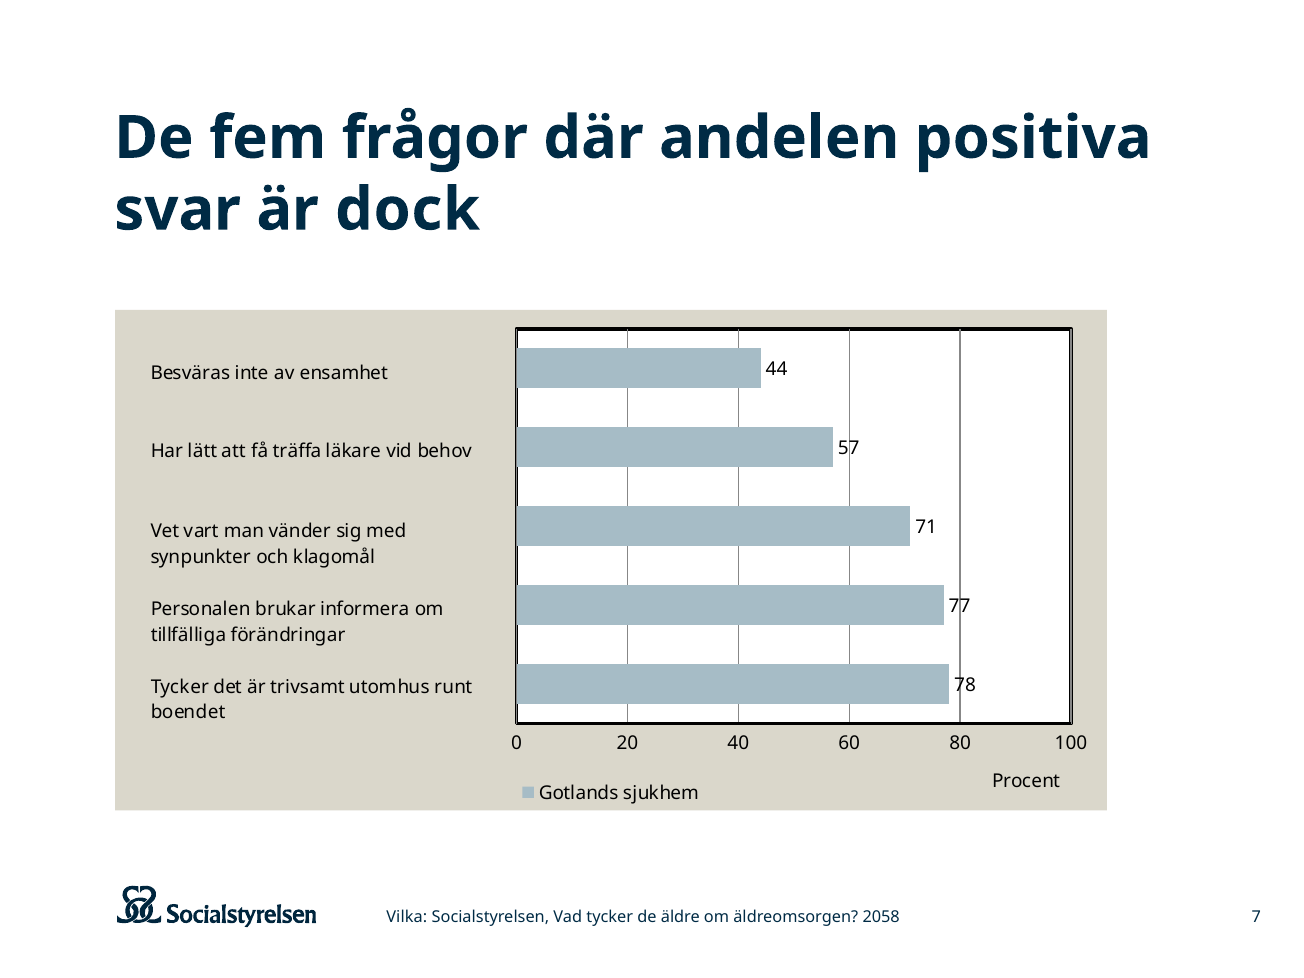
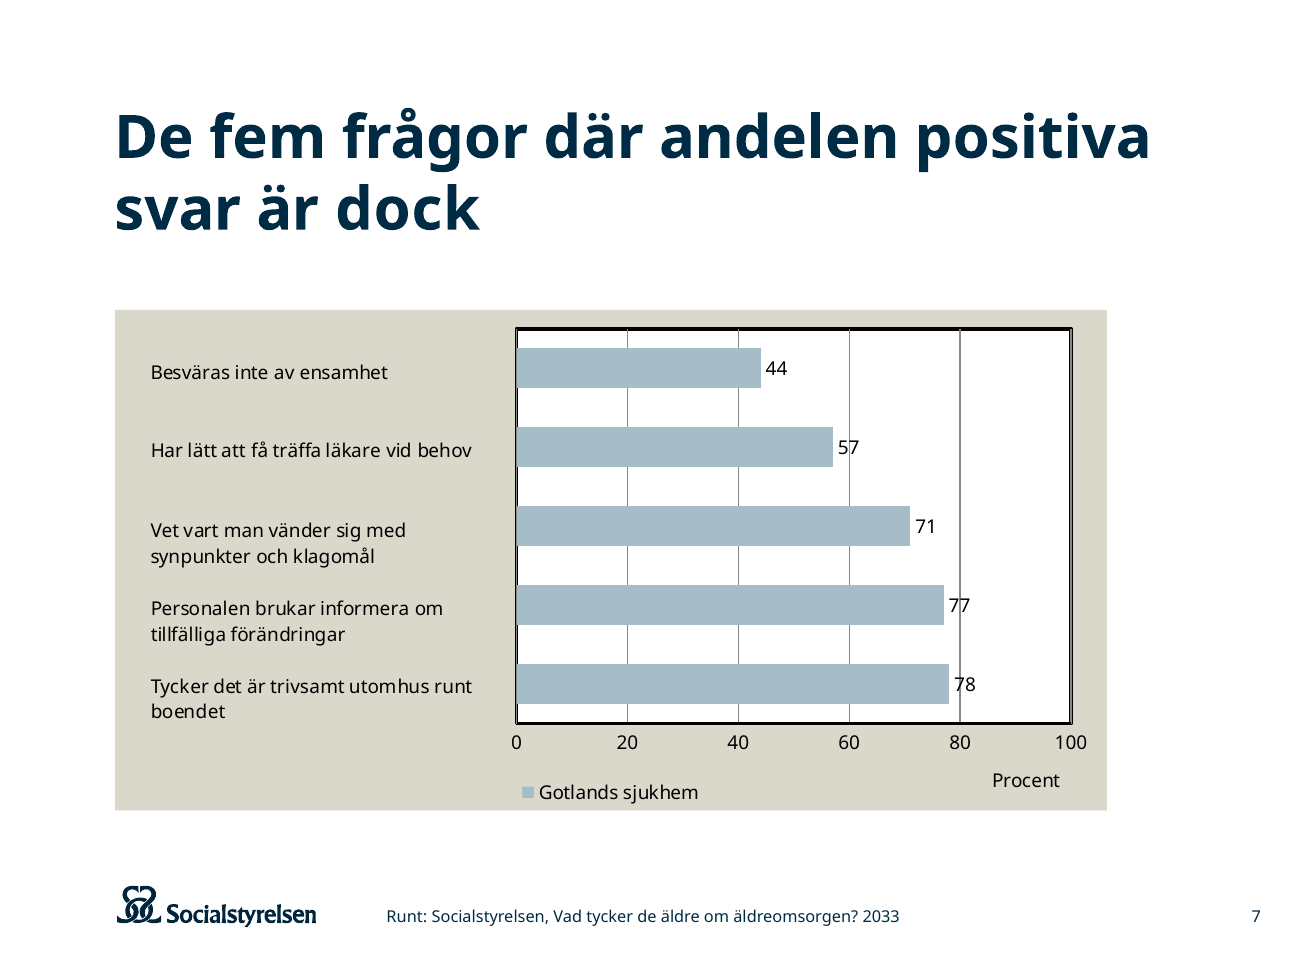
Vilka: Vilka -> Runt (407, 917)
2058: 2058 -> 2033 (881, 917)
